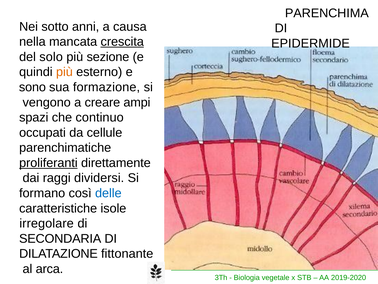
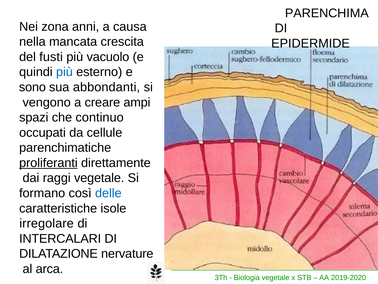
sotto: sotto -> zona (55, 27)
crescita underline: present -> none (122, 42)
solo: solo -> fusti (51, 57)
sezione: sezione -> vacuolo (108, 57)
più colour: orange -> blue (64, 72)
formazione: formazione -> abbondanti (106, 87)
raggi dividersi: dividersi -> vegetale (99, 178)
SECONDARIA: SECONDARIA -> INTERCALARI (60, 238)
fittonante: fittonante -> nervature (127, 253)
